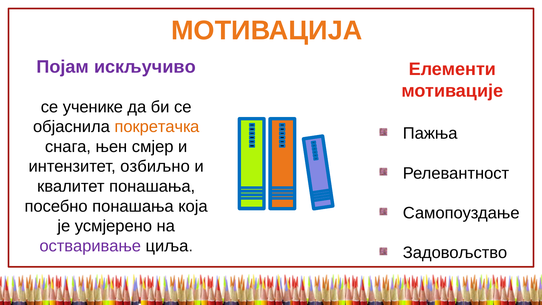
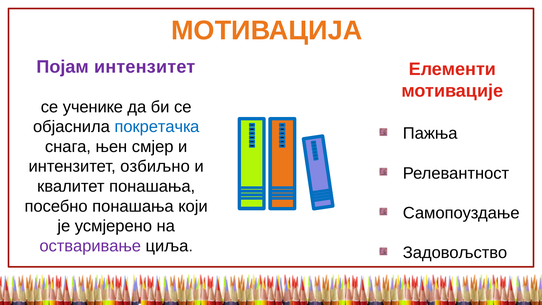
Појам искључиво: искључиво -> интензитет (145, 67)
покретачка colour: orange -> blue (157, 127)
која: која -> који (193, 206)
